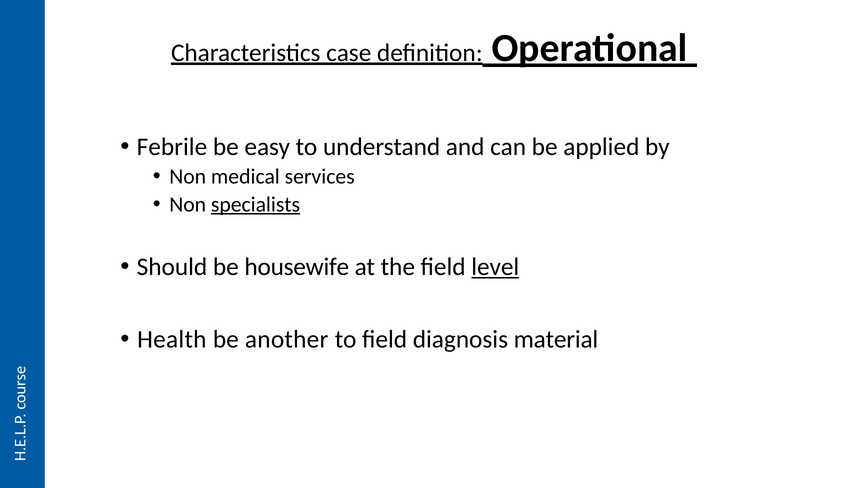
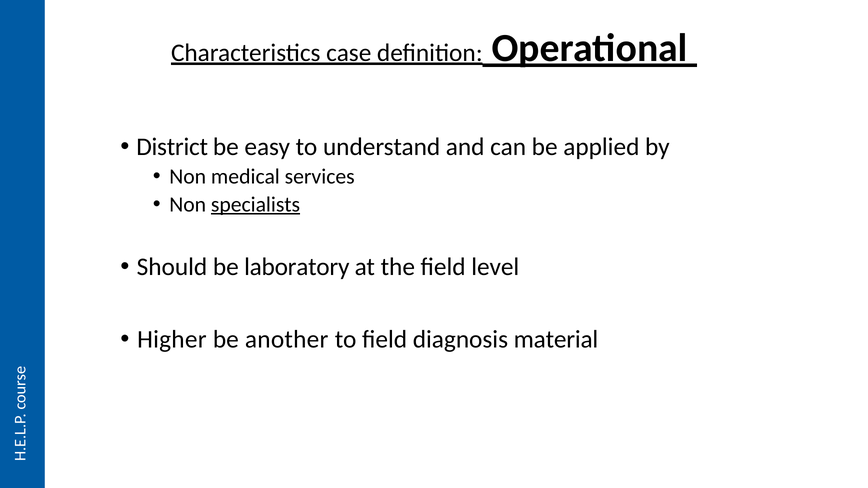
Febrile: Febrile -> District (172, 147)
housewife: housewife -> laboratory (297, 267)
level underline: present -> none (495, 267)
Health: Health -> Higher (172, 340)
